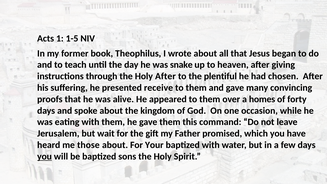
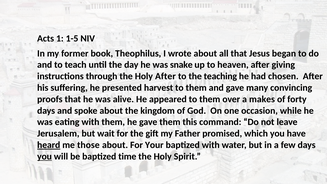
plentiful: plentiful -> teaching (220, 76)
receive: receive -> harvest (159, 88)
homes: homes -> makes (262, 99)
heard underline: none -> present (49, 145)
sons: sons -> time (127, 156)
